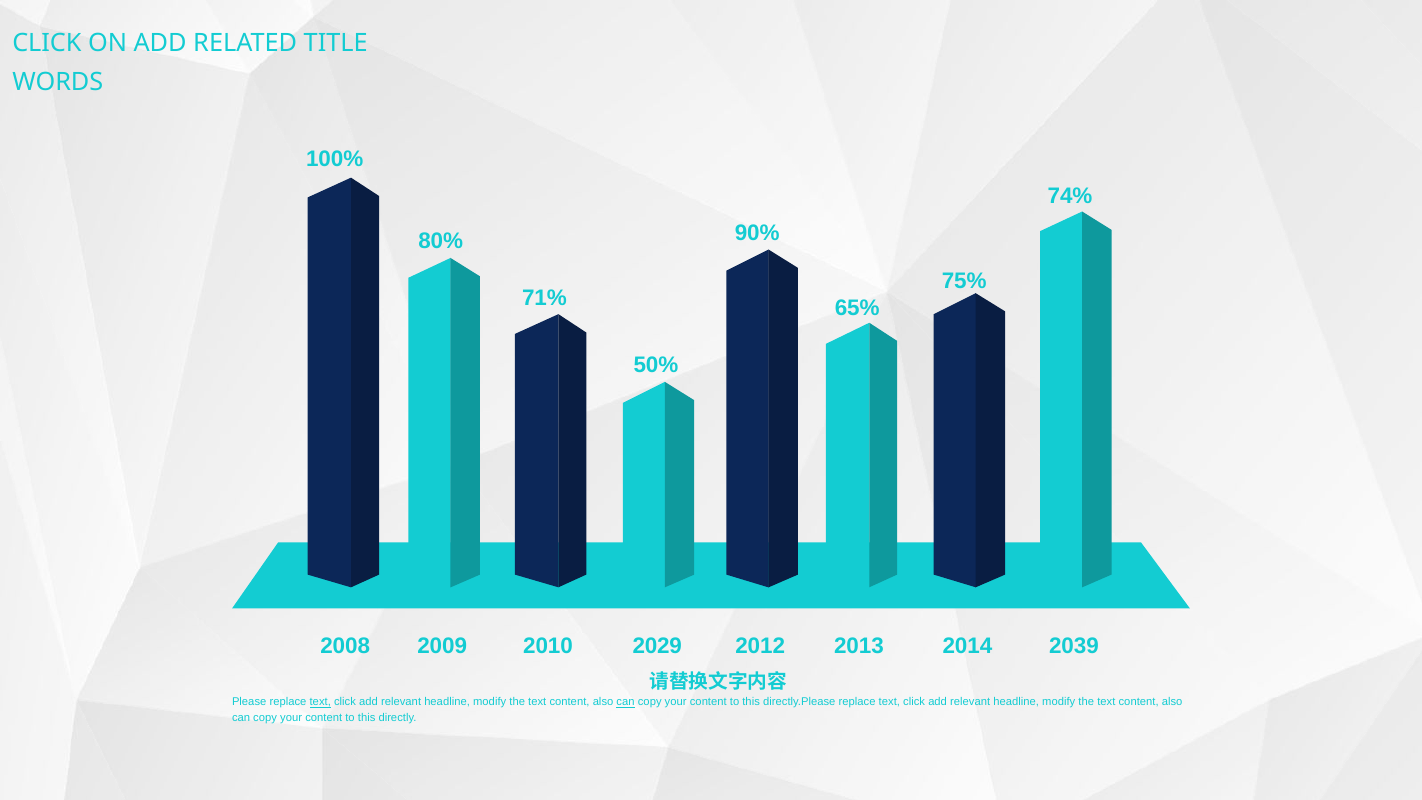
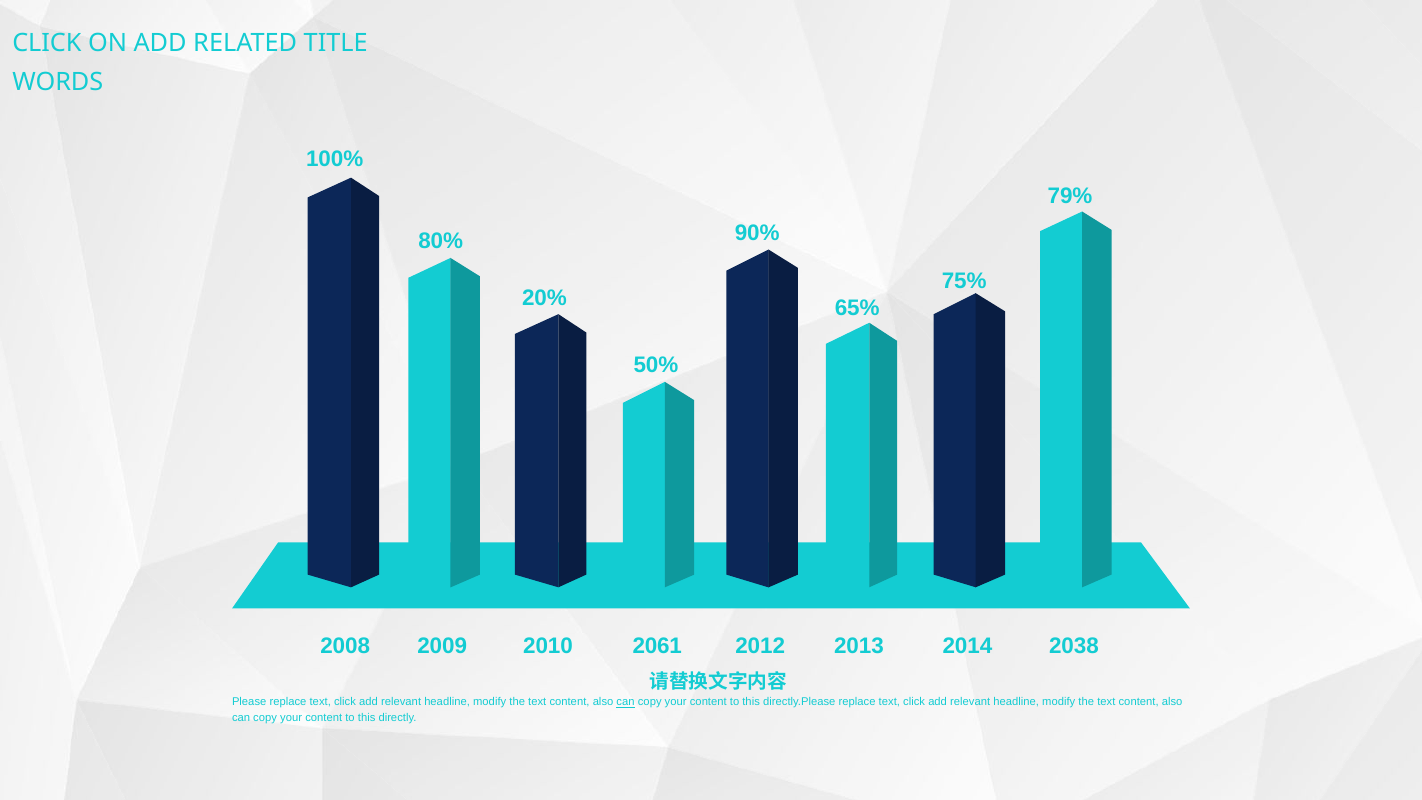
74%: 74% -> 79% (1070, 196)
71%: 71% -> 20% (544, 298)
2029: 2029 -> 2061 (657, 646)
2039: 2039 -> 2038 (1074, 646)
text underline: present -> none (320, 702)
